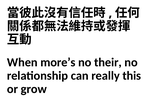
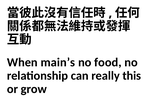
more’s: more’s -> main’s (58, 62)
their: their -> food (108, 62)
